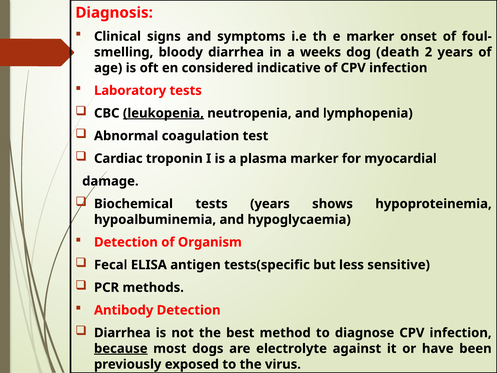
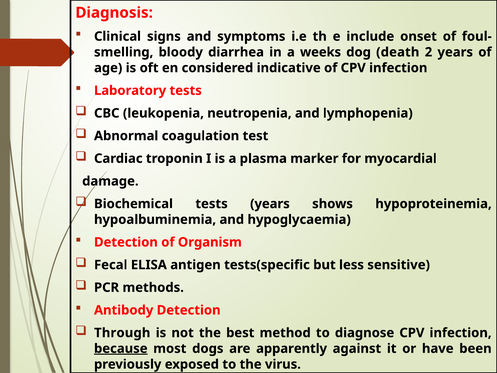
e marker: marker -> include (370, 36)
leukopenia underline: present -> none (163, 113)
Diarrhea: Diarrhea -> Through (122, 333)
electrolyte: electrolyte -> apparently (292, 348)
